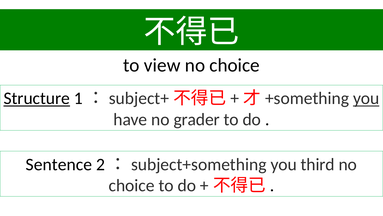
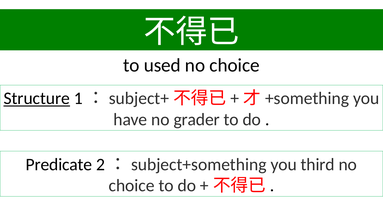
view: view -> used (162, 65)
you underline: present -> none (366, 98)
Sentence: Sentence -> Predicate (59, 164)
